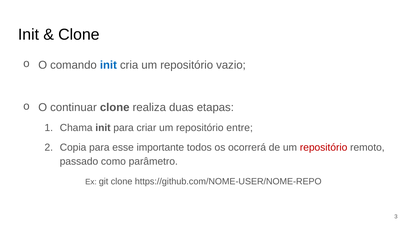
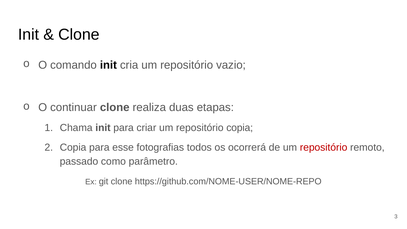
init colour: blue -> black (108, 65)
repositório entre: entre -> copia (240, 128)
importante: importante -> fotografias (160, 147)
